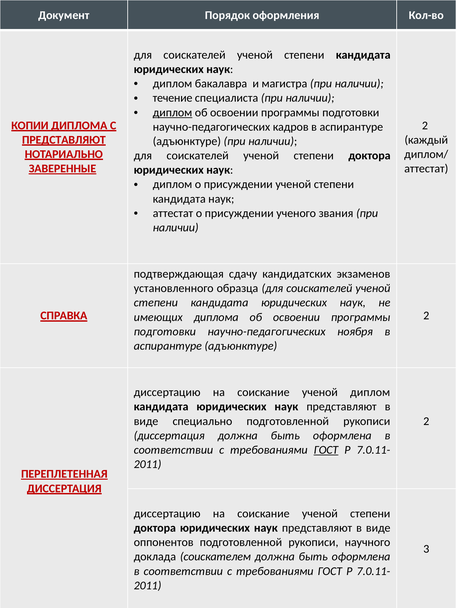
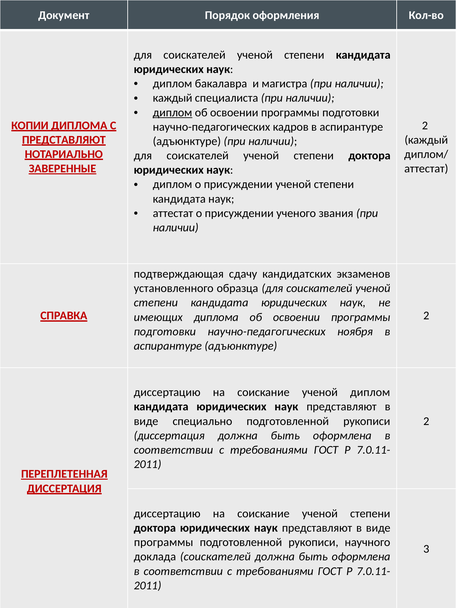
течение: течение -> каждый (173, 98)
ГОСТ underline: present -> none (326, 450)
оппонентов: оппонентов -> программы (164, 542)
доклада соискателем: соискателем -> соискателей (215, 557)
